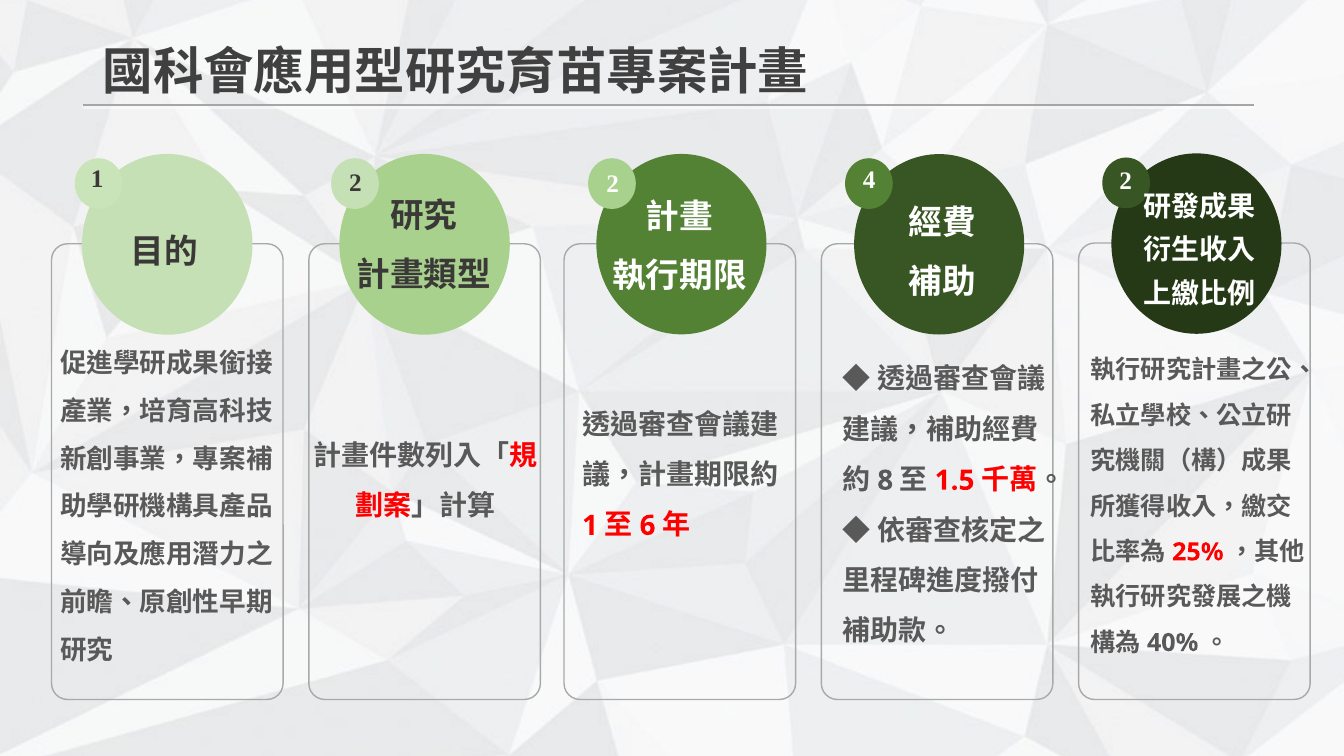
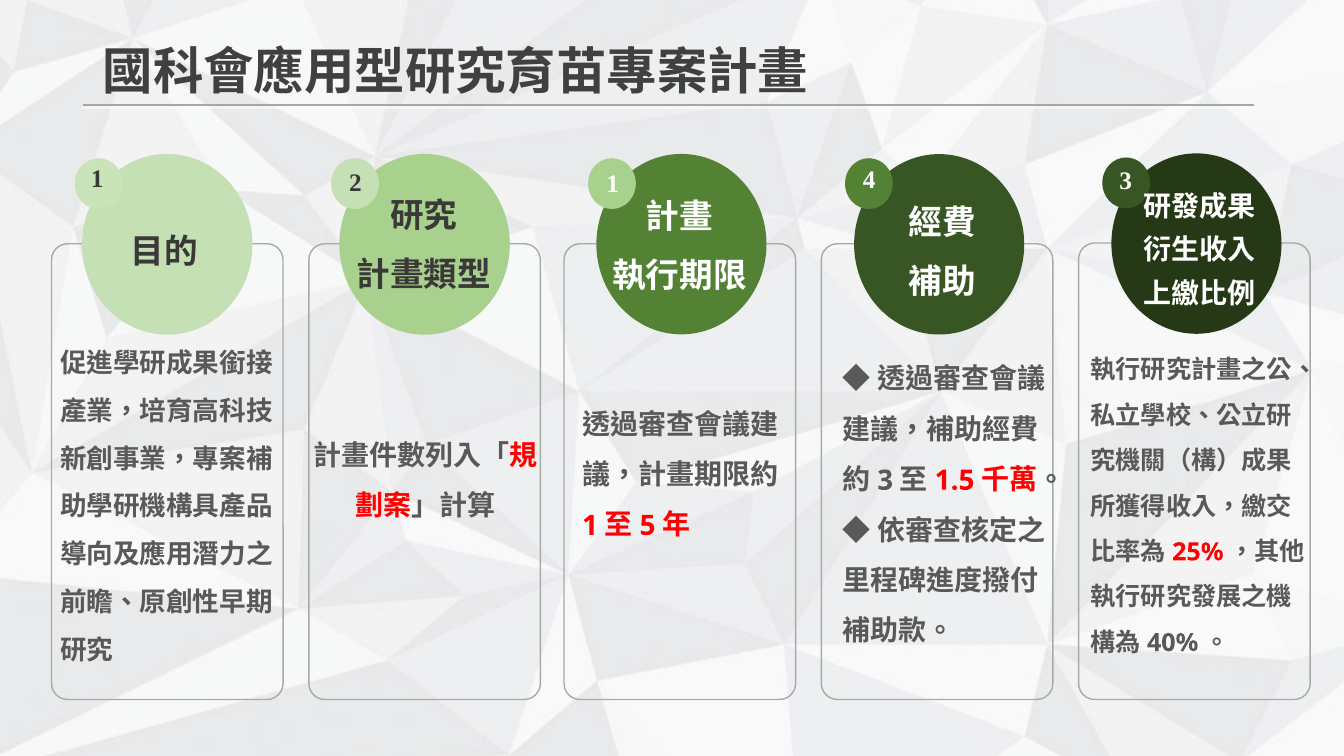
2 2: 2 -> 1 (613, 184)
4 2: 2 -> 3 (1126, 181)
8: 8 -> 3 (885, 480)
6: 6 -> 5 (648, 526)
